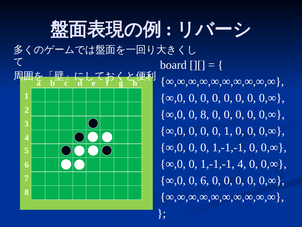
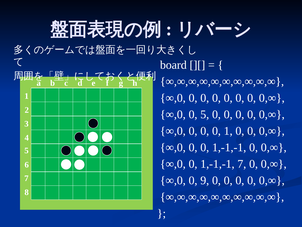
0 8: 8 -> 5 (205, 114)
1,-1,-1 4: 4 -> 7 (242, 164)
0 6: 6 -> 9 (205, 180)
